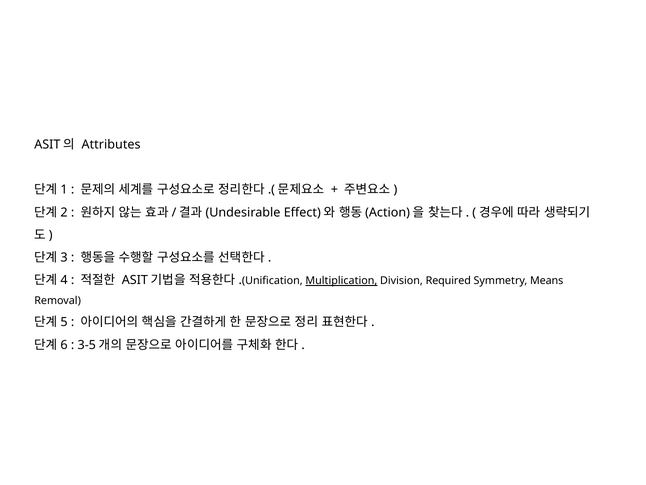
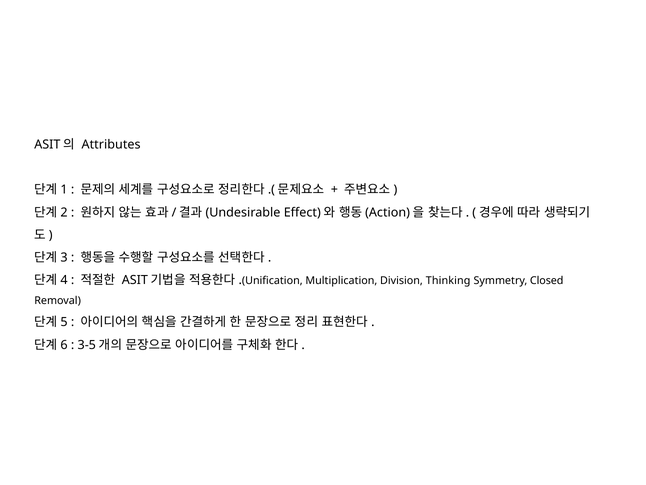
Multiplication underline: present -> none (341, 281)
Required: Required -> Thinking (448, 281)
Means: Means -> Closed (547, 281)
